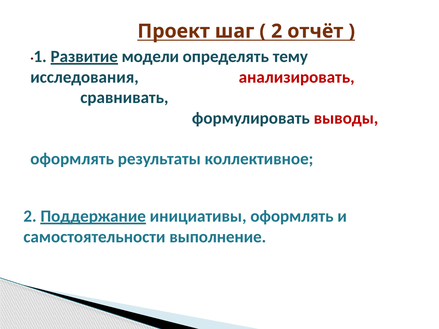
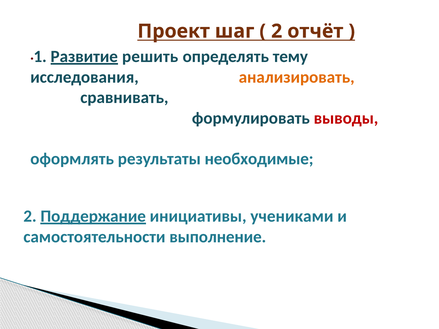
модели: модели -> решить (150, 57)
анализировать colour: red -> orange (297, 77)
коллективное: коллективное -> необходимые (259, 159)
инициативы оформлять: оформлять -> учениками (292, 216)
